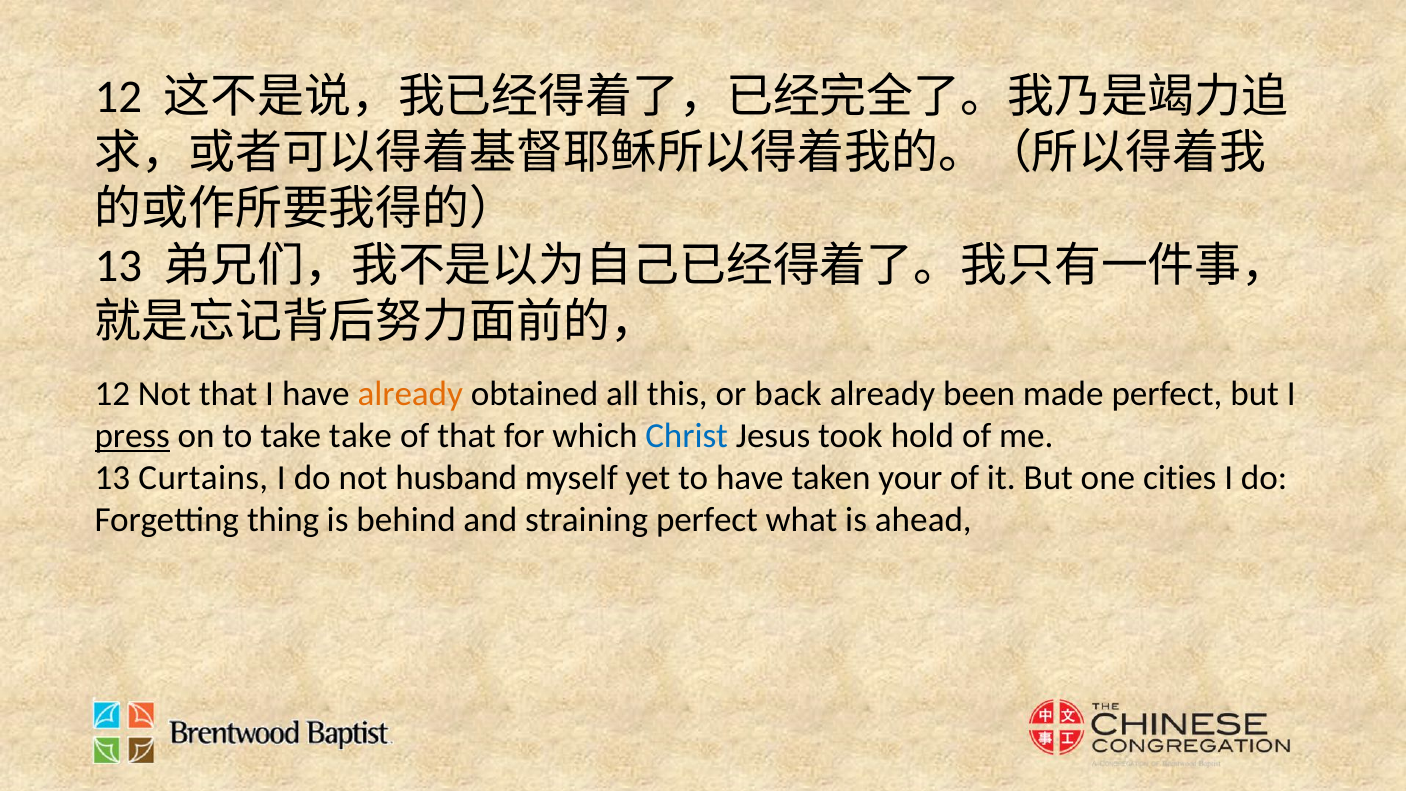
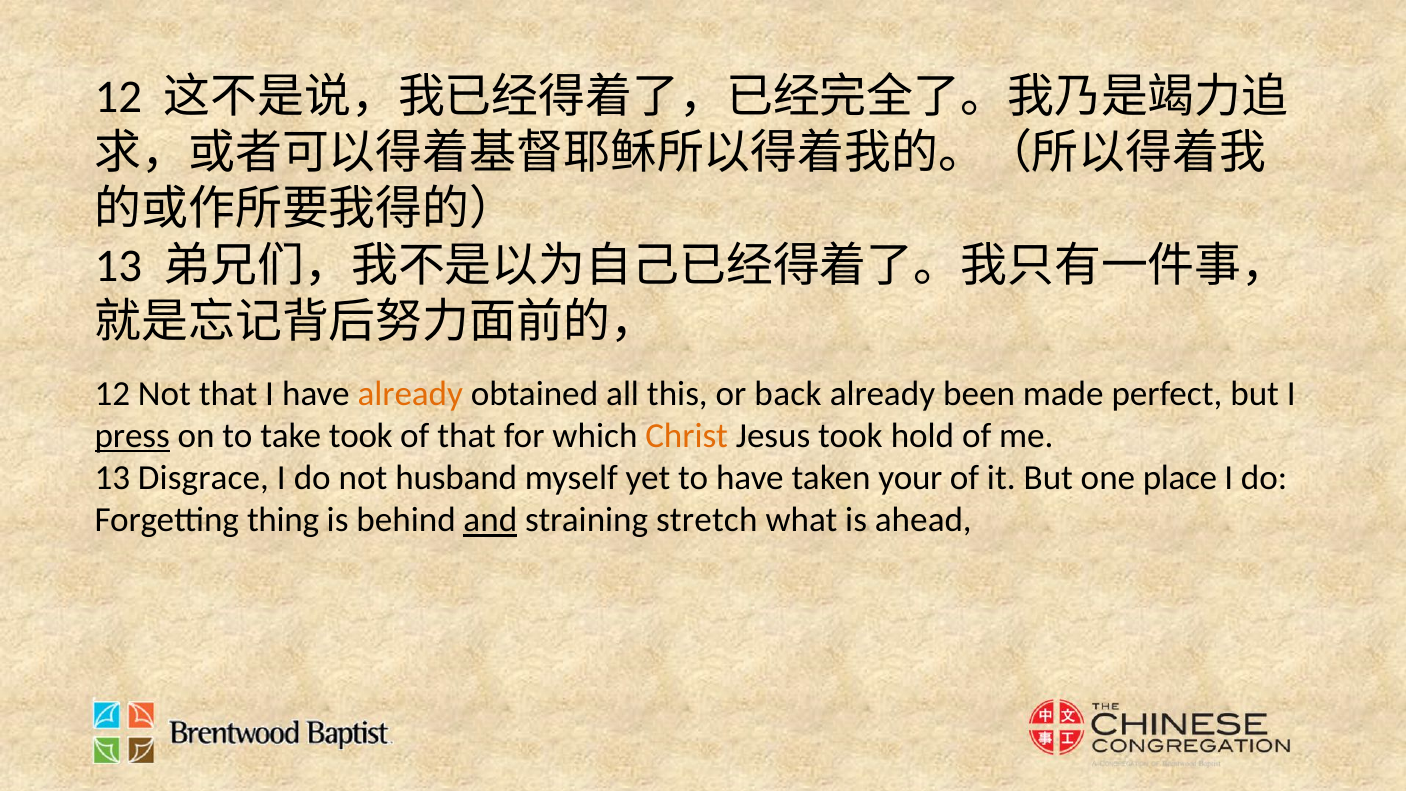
take take: take -> took (361, 436)
Christ colour: blue -> orange (687, 436)
Curtains: Curtains -> Disgrace (203, 478)
cities: cities -> place (1180, 478)
and underline: none -> present (490, 520)
straining perfect: perfect -> stretch (707, 520)
